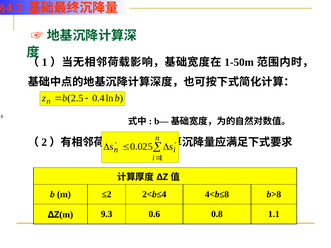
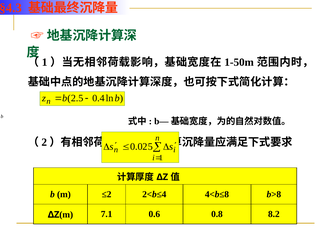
9.3: 9.3 -> 7.1 (107, 214)
1.1: 1.1 -> 8.2 (274, 214)
